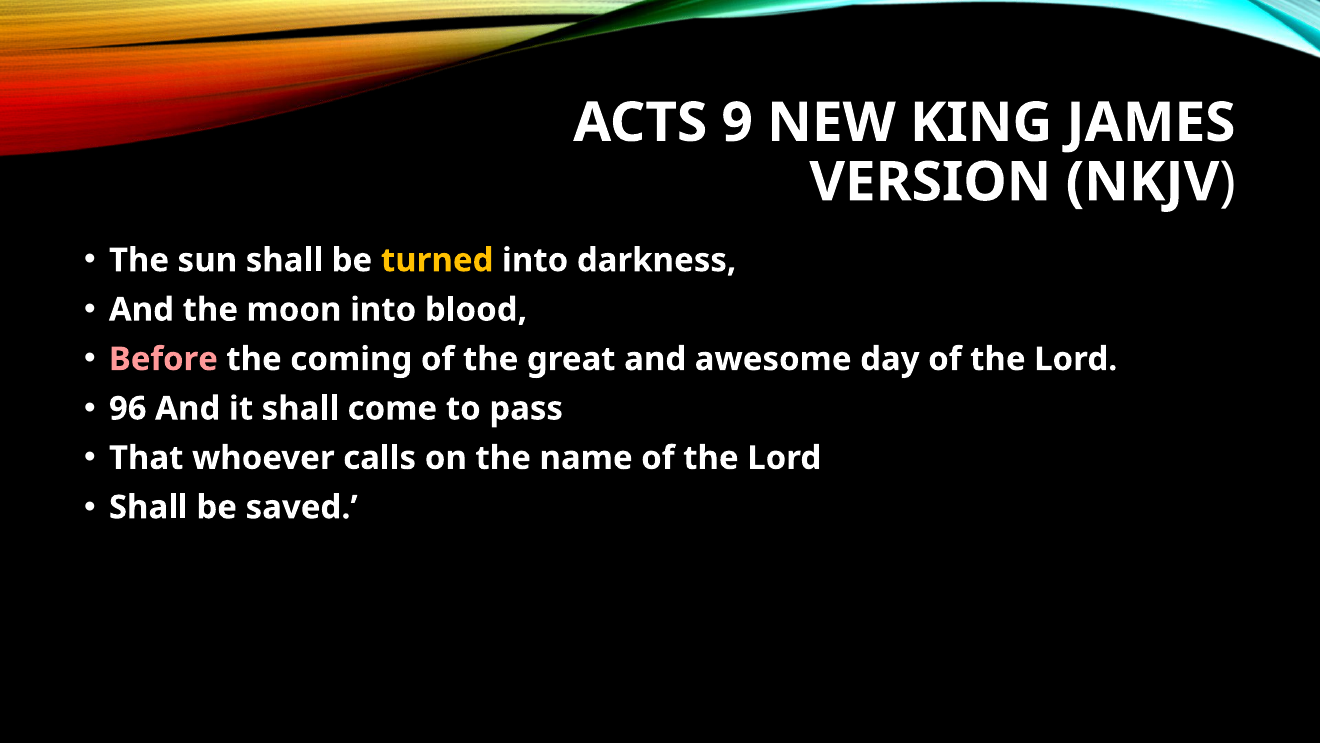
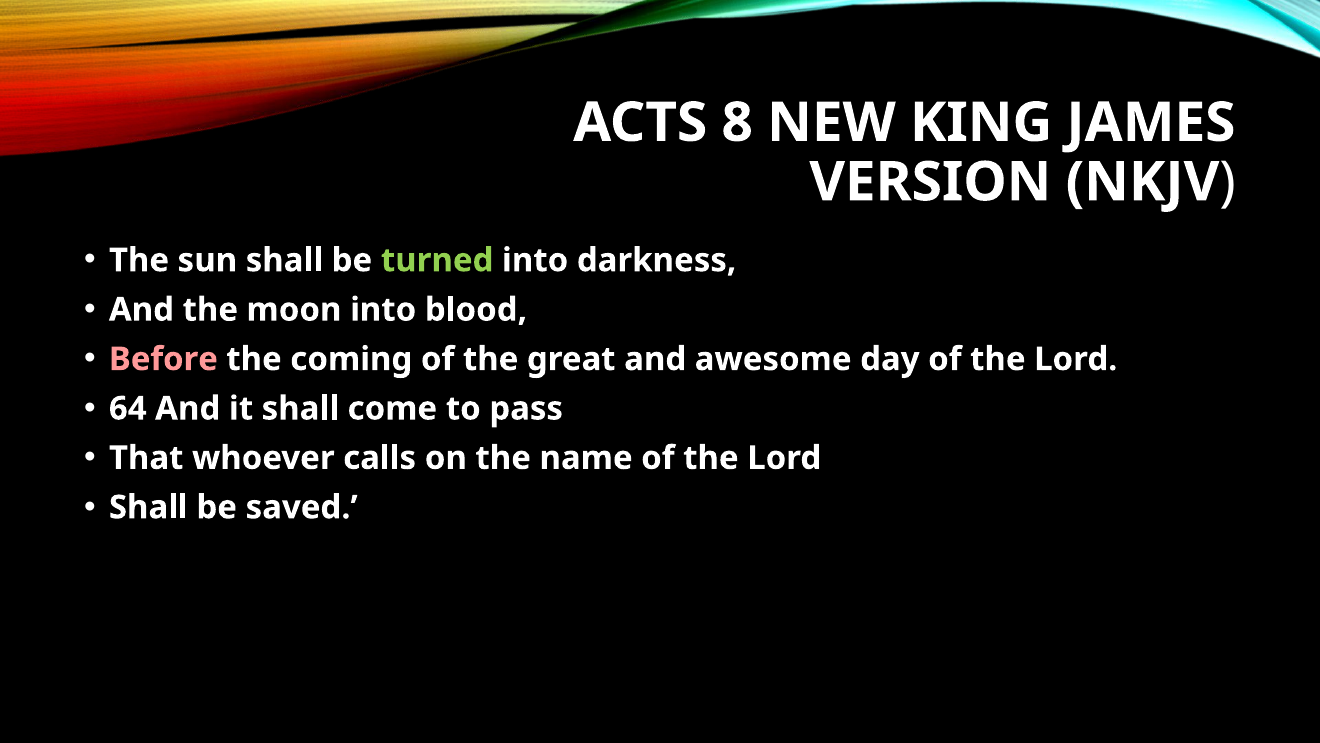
9: 9 -> 8 (737, 123)
turned colour: yellow -> light green (437, 260)
96: 96 -> 64 (128, 408)
